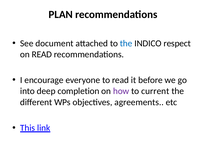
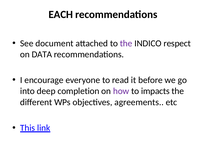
PLAN: PLAN -> EACH (61, 14)
the colour: blue -> purple (126, 43)
on READ: READ -> DATA (42, 54)
current: current -> impacts (155, 91)
